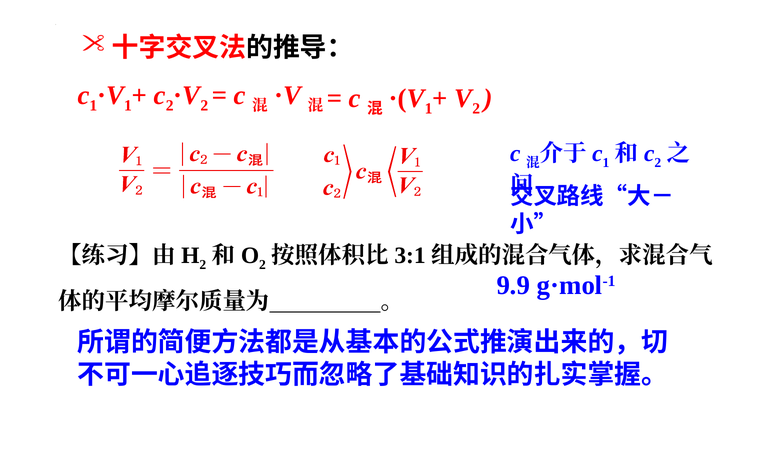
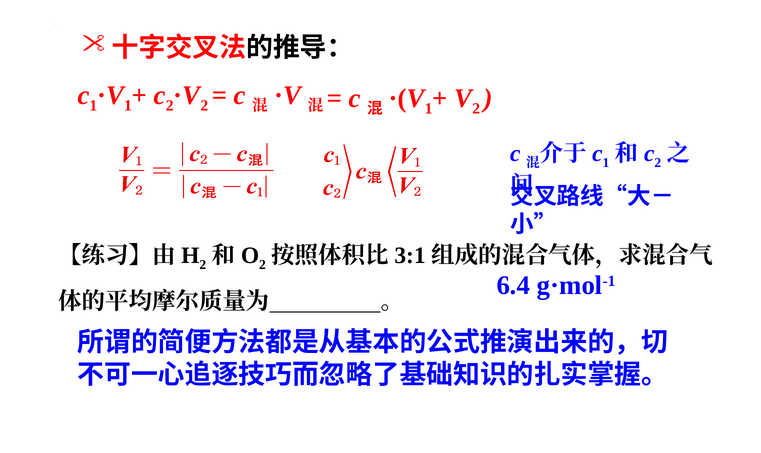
9.9: 9.9 -> 6.4 (513, 285)
